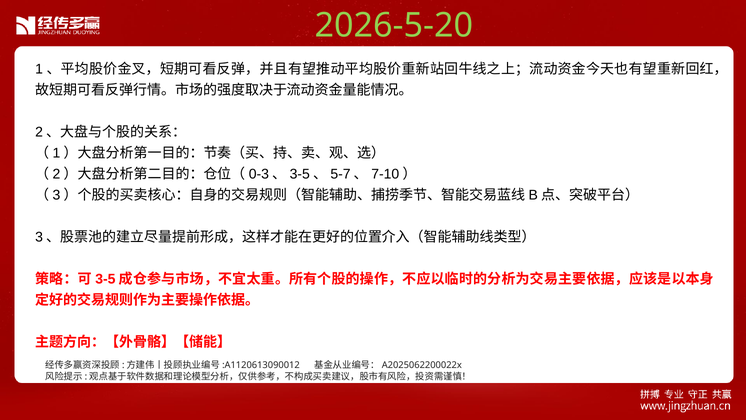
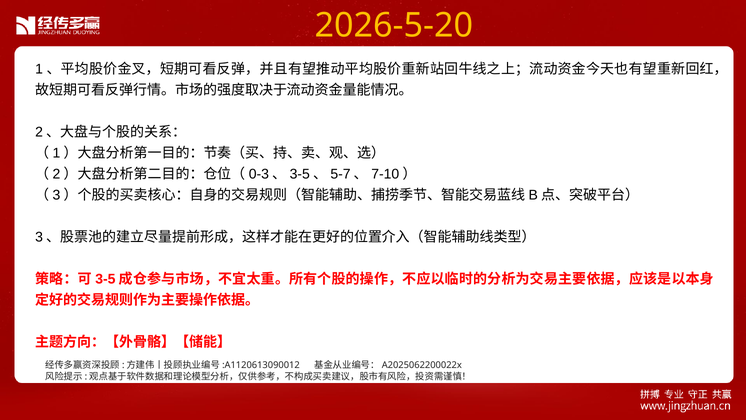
2026-5-20 colour: light green -> yellow (394, 26)
